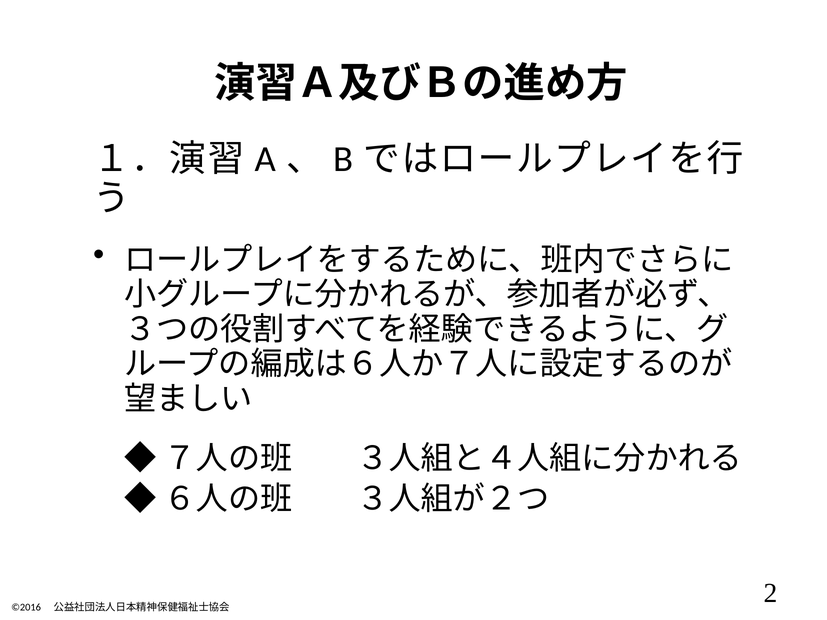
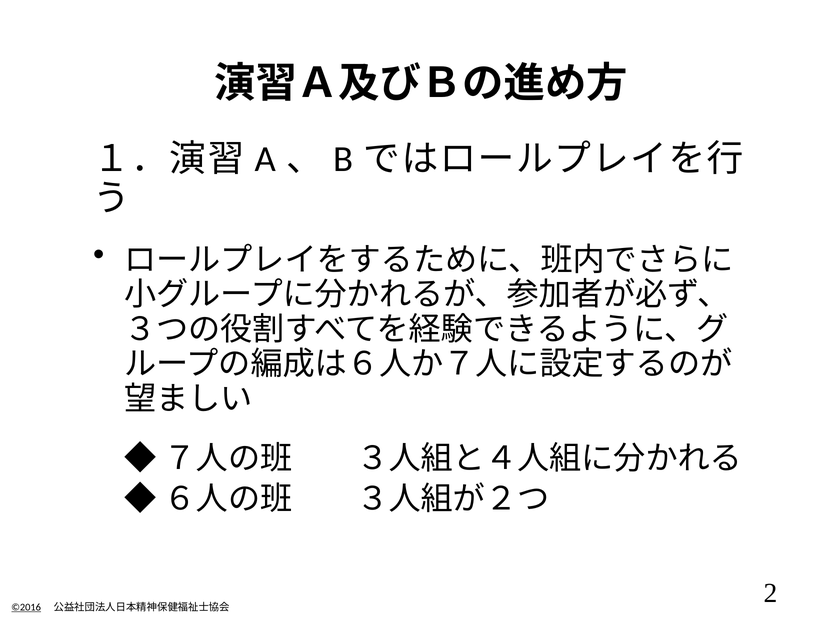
©2016 underline: none -> present (26, 608)
